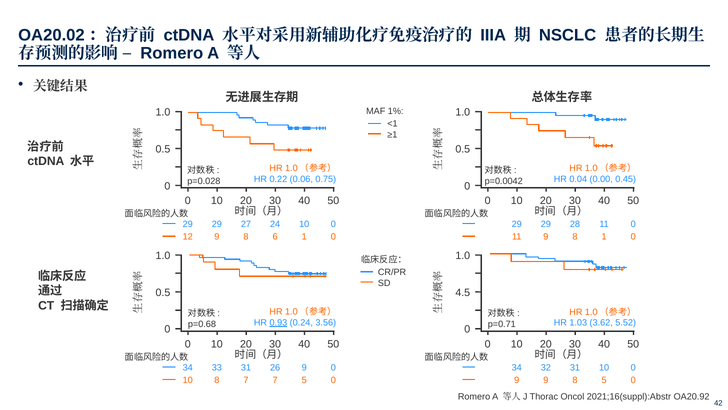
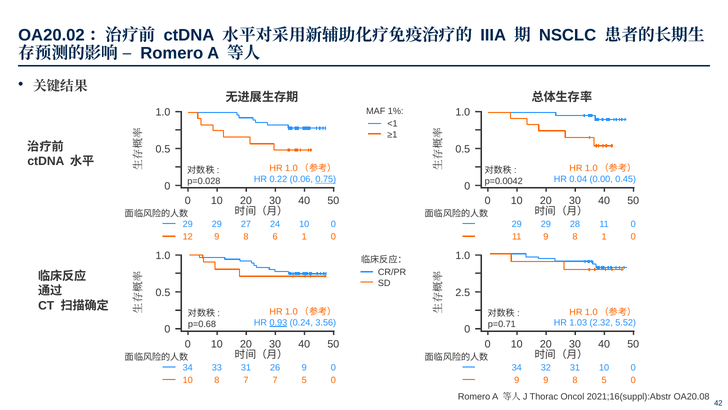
0.75 underline: none -> present (326, 179)
4.5: 4.5 -> 2.5 (463, 292)
3.62: 3.62 -> 2.32 (601, 323)
OA20.92: OA20.92 -> OA20.08 (692, 396)
